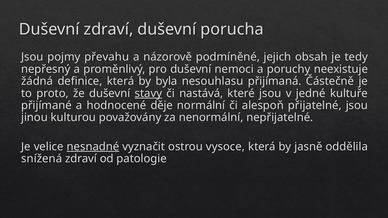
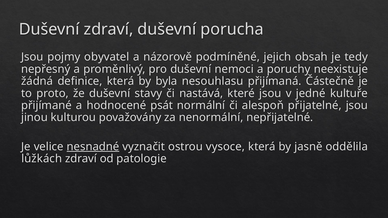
převahu: převahu -> obyvatel (107, 57)
stavy underline: present -> none (148, 93)
děje: děje -> psát (162, 106)
snížená: snížená -> lůžkách (42, 159)
